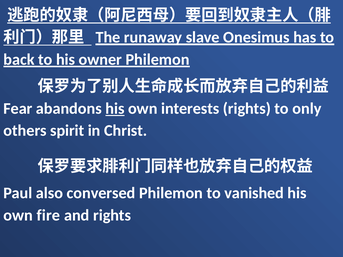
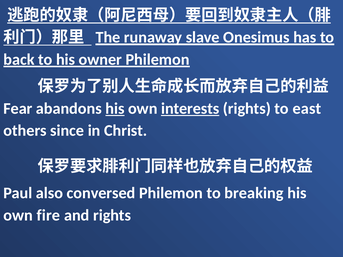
interests underline: none -> present (190, 109)
only: only -> east (307, 109)
spirit: spirit -> since (67, 131)
vanished: vanished -> breaking (254, 193)
